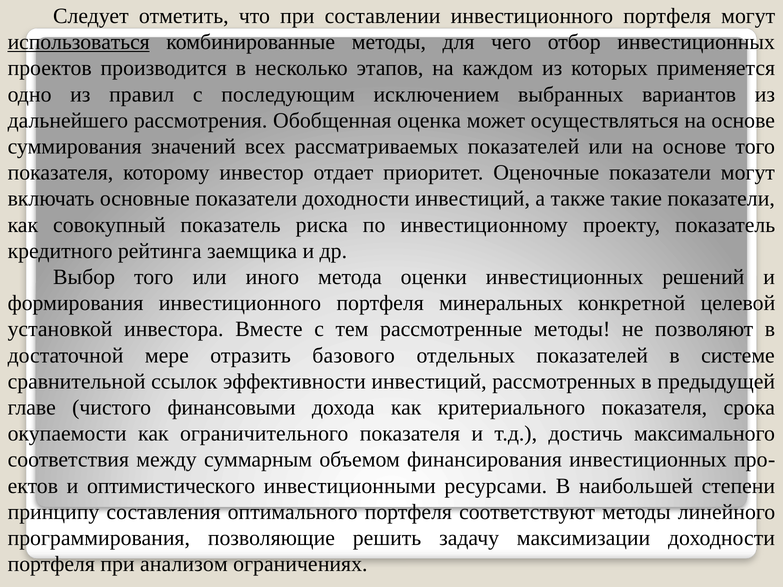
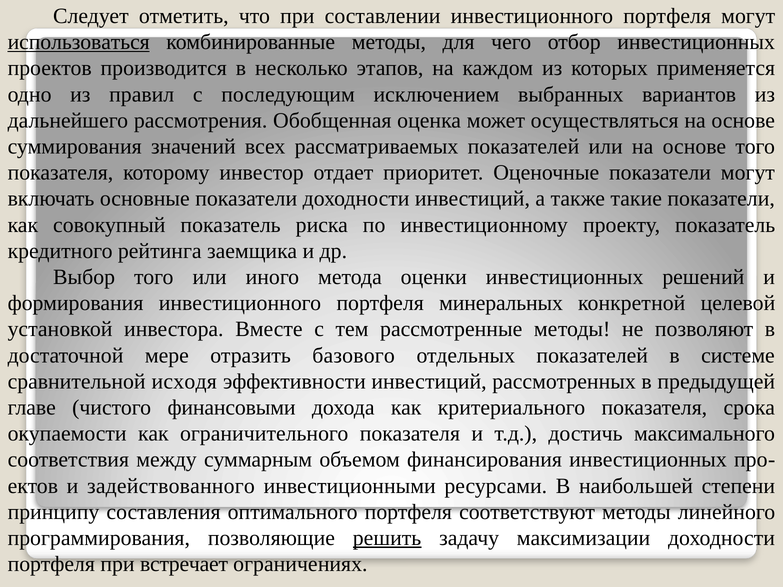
ссылок: ссылок -> исходя (184, 382)
оптимистического: оптимистического -> задействованного (171, 486)
решить underline: none -> present (387, 538)
анализом: анализом -> встречает (184, 564)
